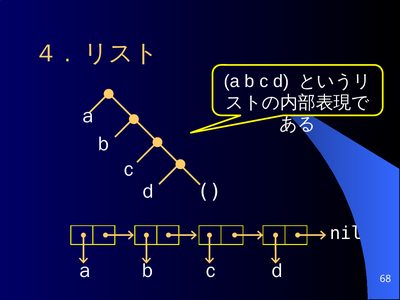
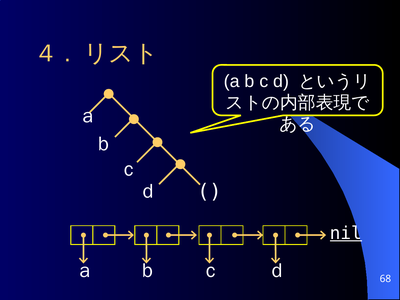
nil underline: none -> present (346, 233)
